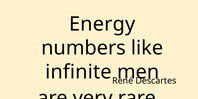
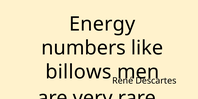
infinite: infinite -> billows (78, 72)
